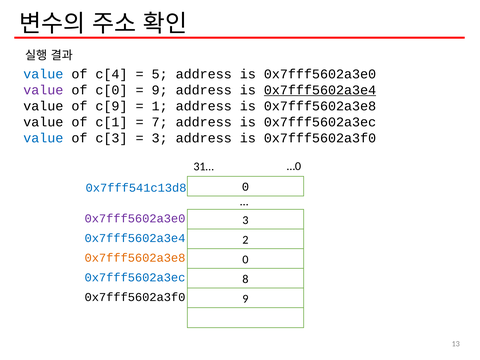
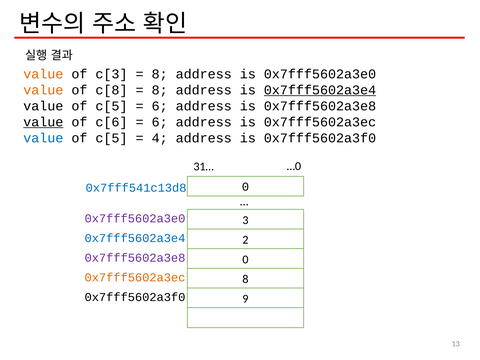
value colour: blue -> orange (43, 74)
c[4: c[4 -> c[3 (111, 74)
5: 5 -> 8 (160, 74)
value colour: purple -> orange (43, 90)
c[0: c[0 -> c[8 (111, 90)
9: 9 -> 8 (160, 90)
c[9: c[9 -> c[5 (111, 106)
1: 1 -> 6 (160, 106)
value underline: none -> present (43, 122)
c[1: c[1 -> c[6 (111, 122)
7: 7 -> 6 (160, 122)
c[3: c[3 -> c[5 (111, 138)
3: 3 -> 4 (160, 138)
0x7fff5602a3e8 colour: orange -> purple (135, 258)
0x7fff5602a3ec colour: blue -> orange (135, 278)
